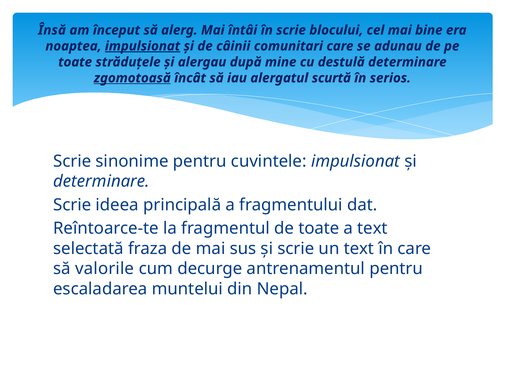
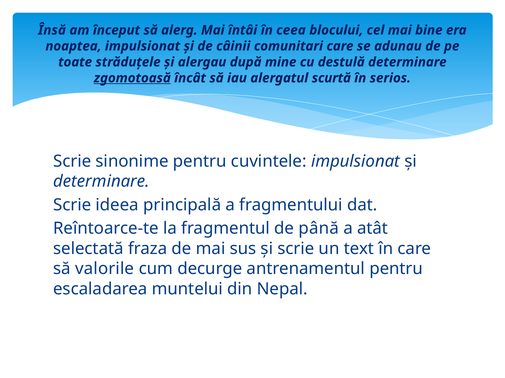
în scrie: scrie -> ceea (291, 30)
impulsionat underline: present -> none (143, 46)
de toate: toate -> până (319, 229)
a text: text -> atât (372, 229)
